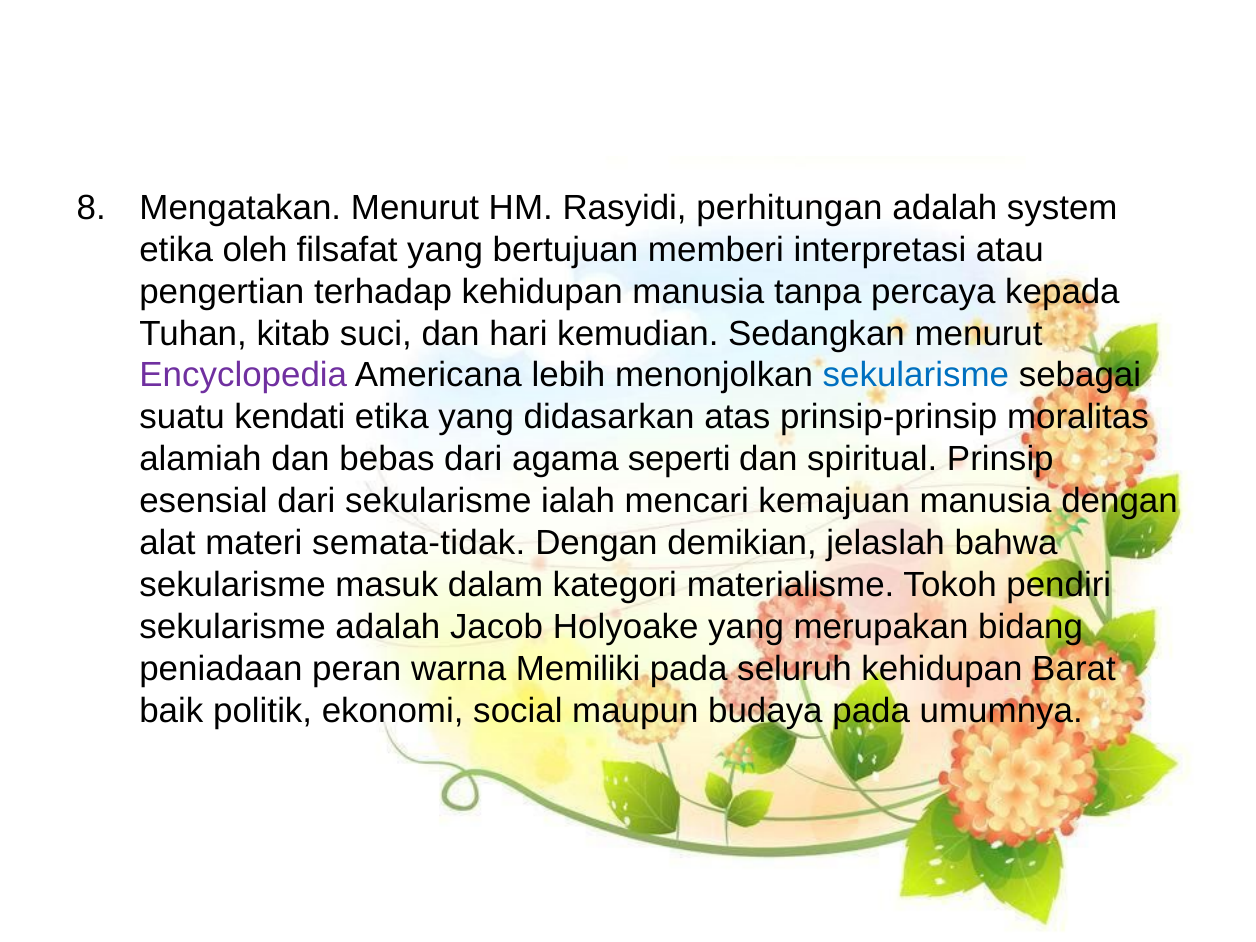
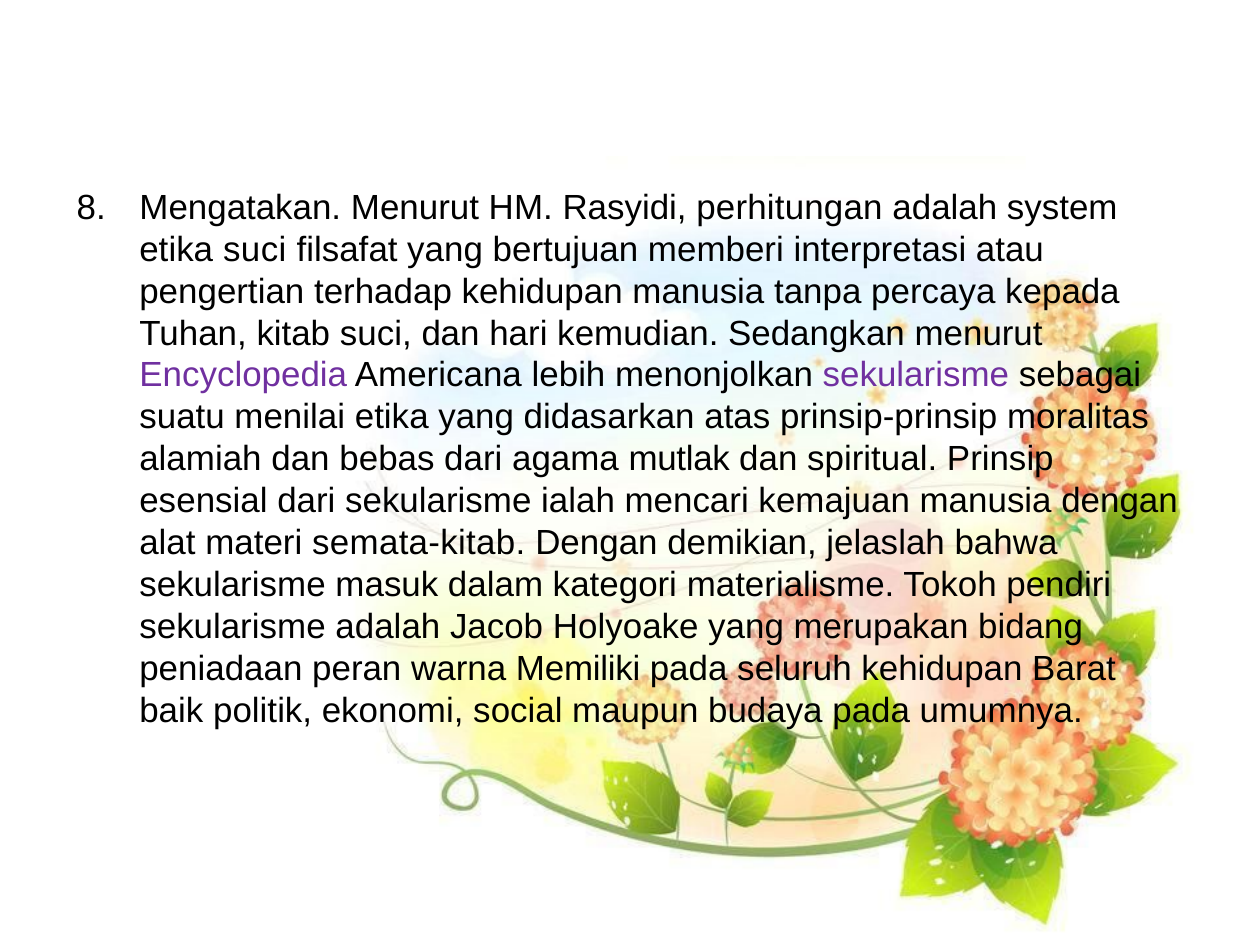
etika oleh: oleh -> suci (255, 250)
sekularisme colour: blue -> purple (916, 375)
kendati: kendati -> menilai (290, 417)
seperti: seperti -> mutlak (679, 459)
semata-tidak: semata-tidak -> semata-kitab (419, 543)
